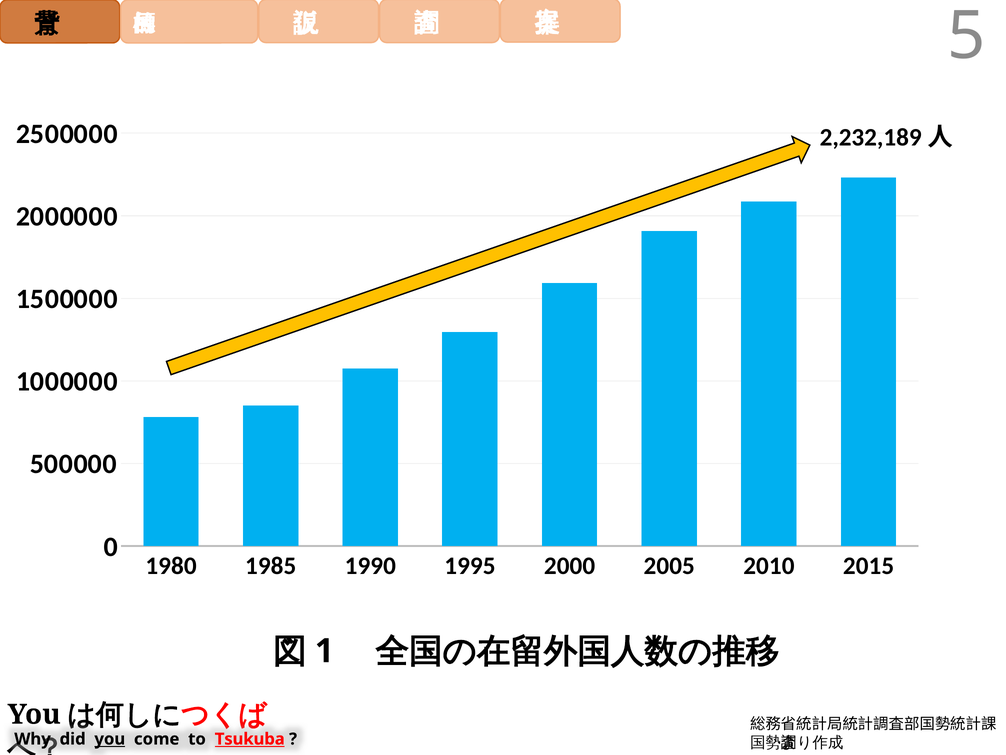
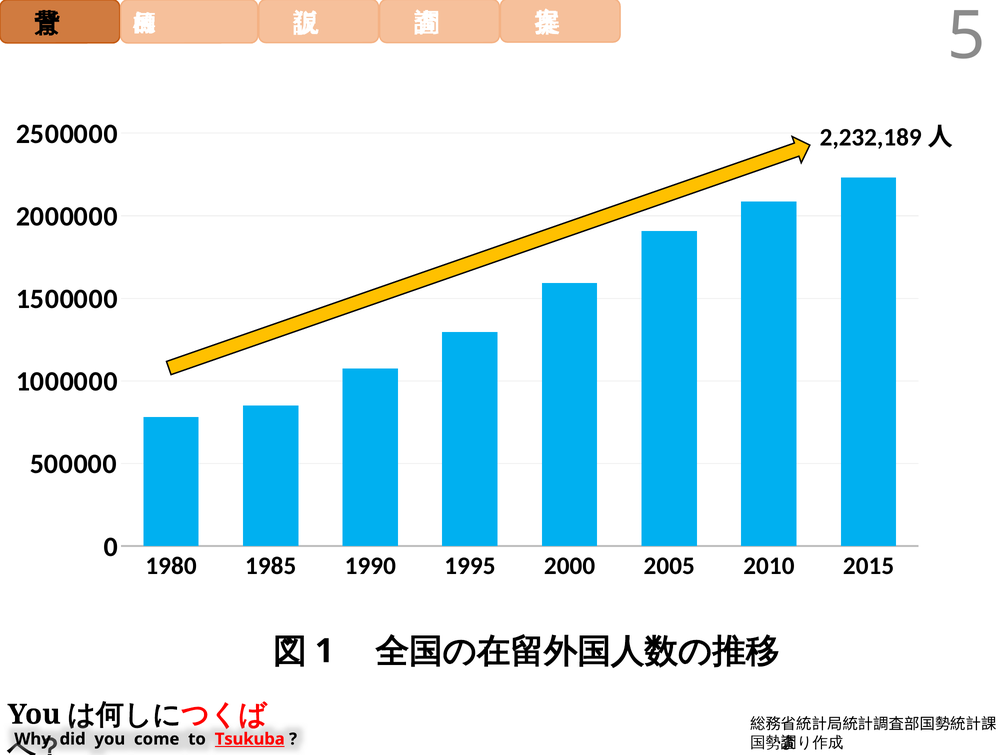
you underline: present -> none (110, 739)
